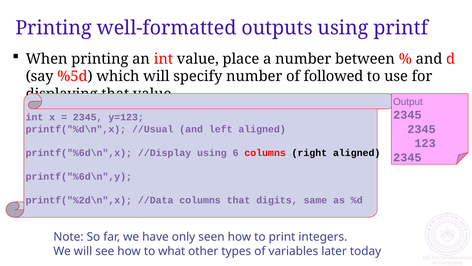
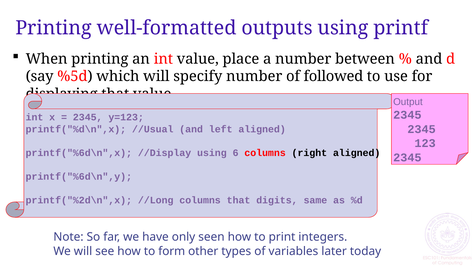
//Data: //Data -> //Long (156, 200)
what: what -> form (172, 251)
